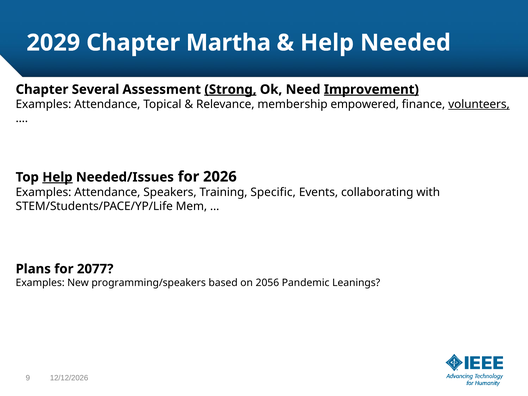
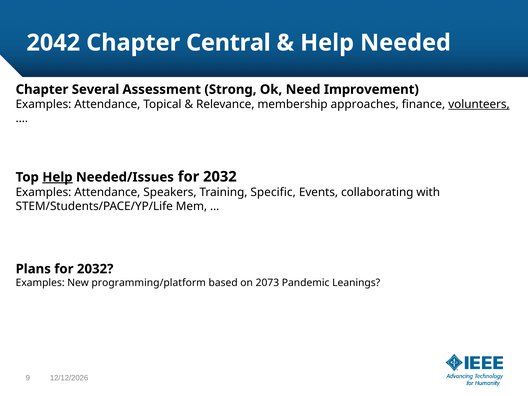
2029: 2029 -> 2042 (53, 43)
Martha: Martha -> Central (228, 43)
Strong underline: present -> none (230, 89)
Improvement underline: present -> none (371, 89)
empowered: empowered -> approaches (365, 104)
Needed/Issues for 2026: 2026 -> 2032 (220, 177)
Plans for 2077: 2077 -> 2032 (95, 269)
programming/speakers: programming/speakers -> programming/platform (149, 283)
2056: 2056 -> 2073 (267, 283)
